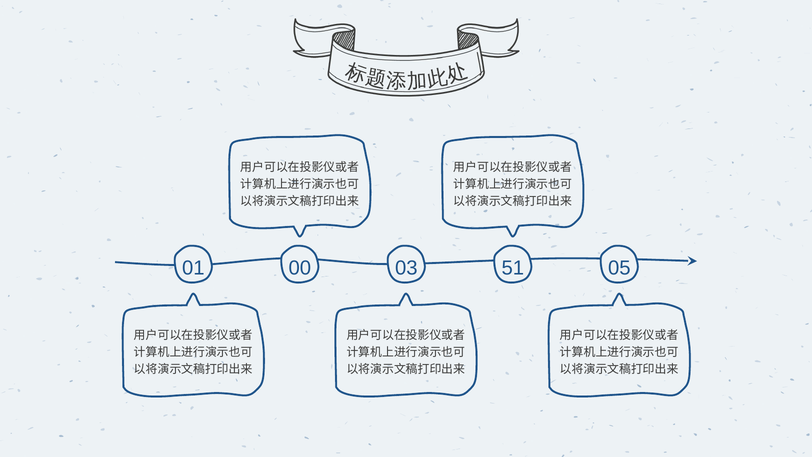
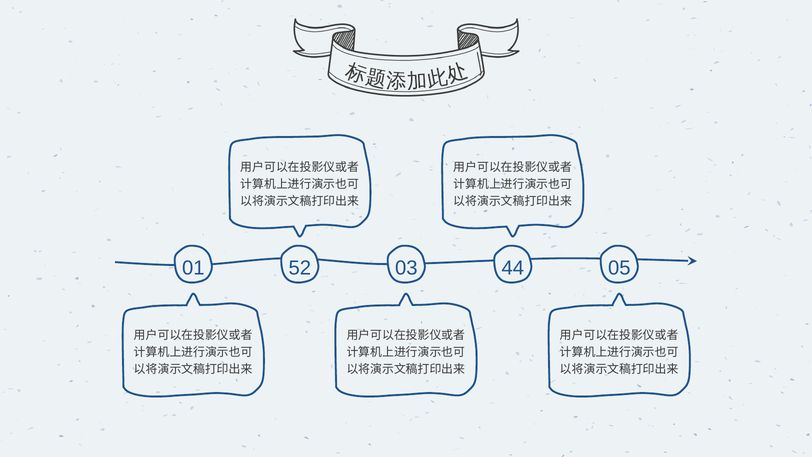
00: 00 -> 52 (300, 268)
51: 51 -> 44 (513, 268)
